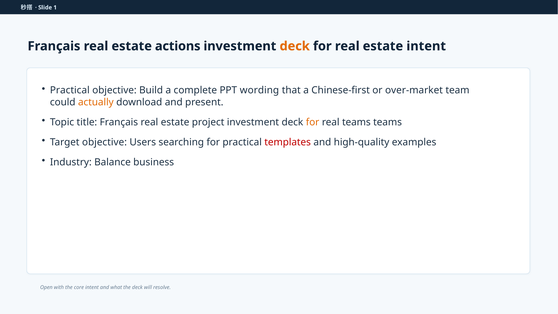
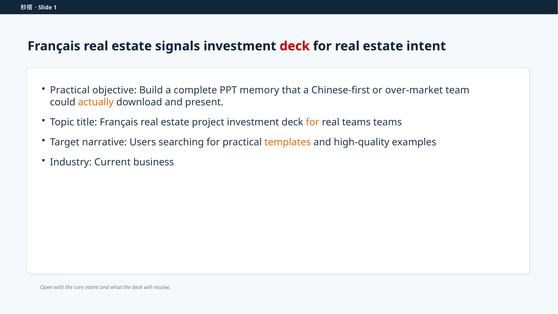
actions: actions -> signals (178, 46)
deck colour: orange -> red (295, 46)
wording: wording -> memory (259, 90)
Target objective: objective -> narrative (105, 142)
templates colour: red -> orange (288, 142)
Balance: Balance -> Current (112, 162)
